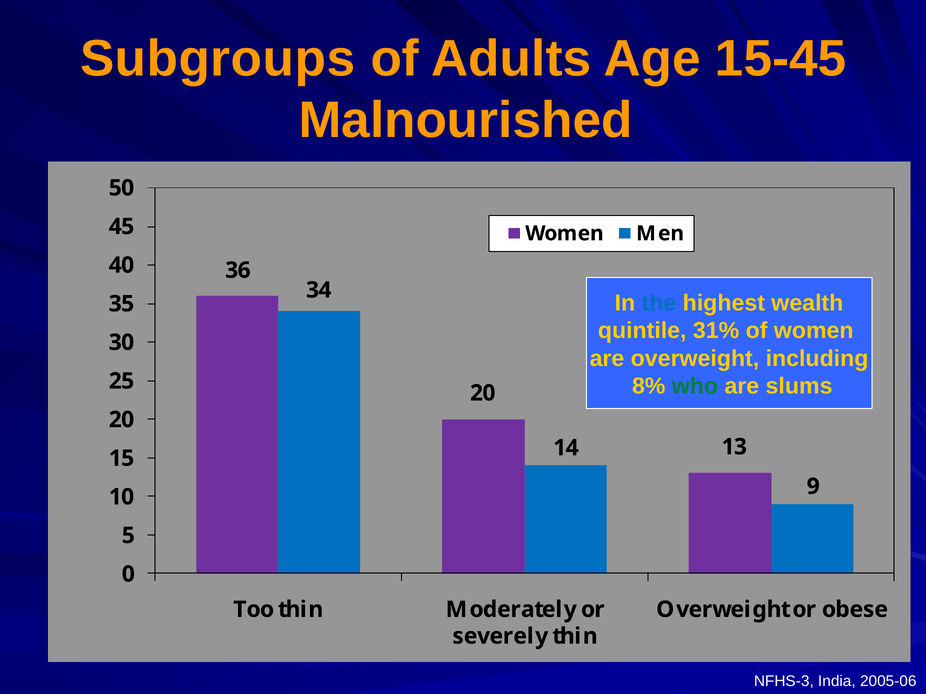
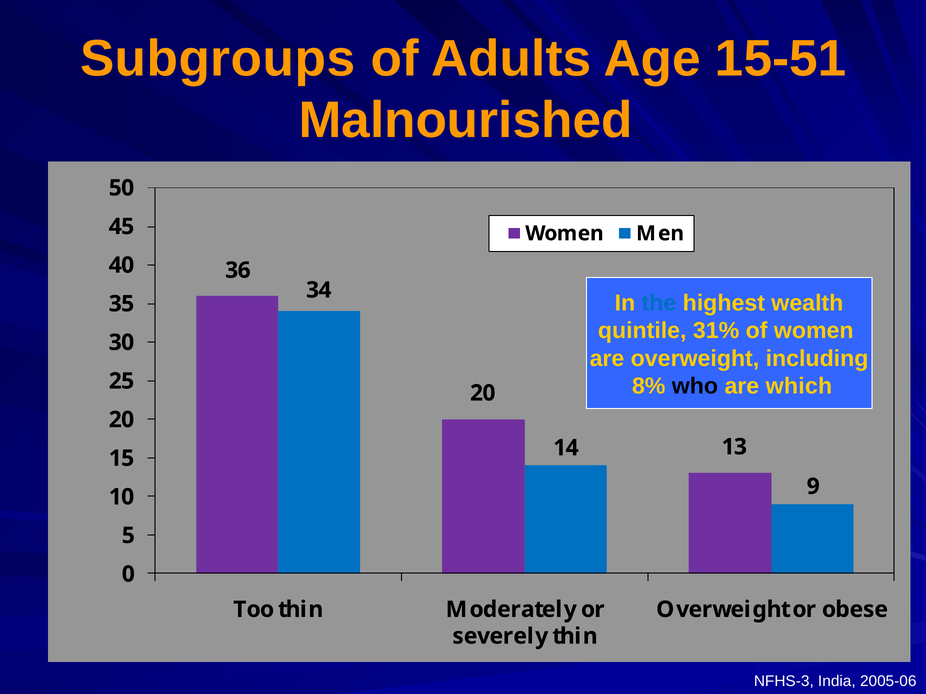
15-45: 15-45 -> 15-51 (781, 59)
who colour: green -> black (695, 387)
slums: slums -> which (799, 387)
